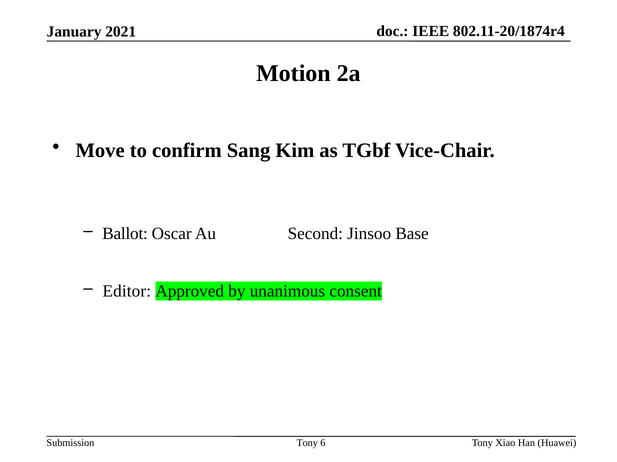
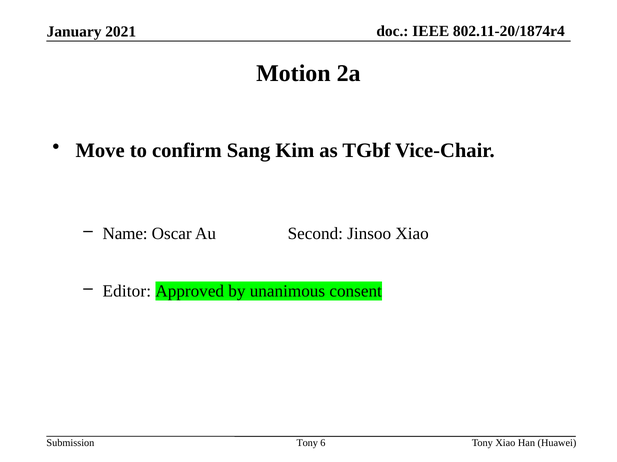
Ballot: Ballot -> Name (125, 234)
Jinsoo Base: Base -> Xiao (412, 234)
